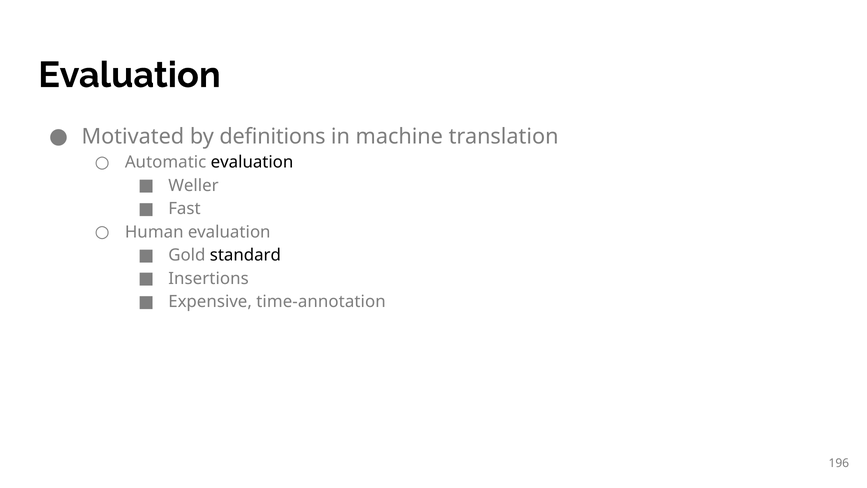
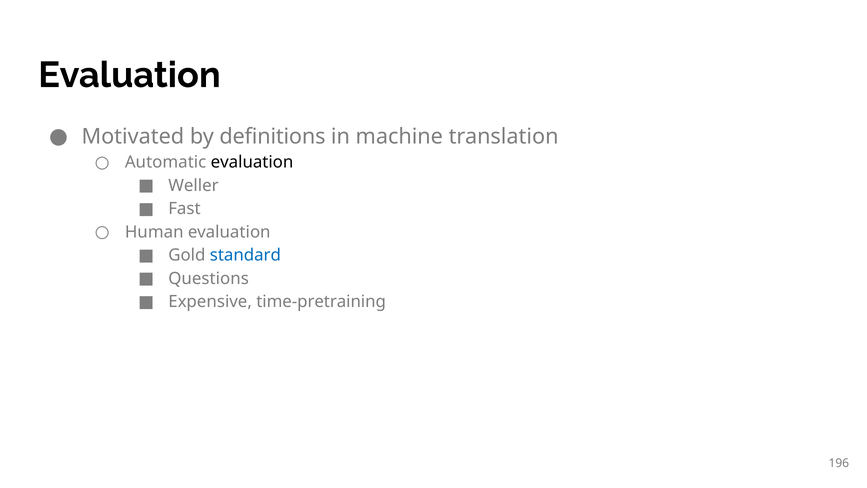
standard colour: black -> blue (245, 255)
Insertions: Insertions -> Questions (209, 278)
time-annotation: time-annotation -> time-pretraining (321, 302)
